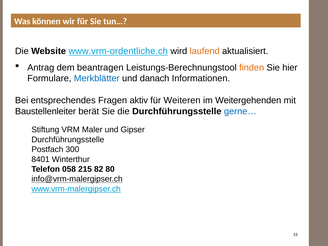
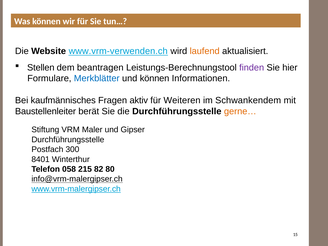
www.vrm-ordentliche.ch: www.vrm-ordentliche.ch -> www.vrm-verwenden.ch (118, 51)
Antrag: Antrag -> Stellen (41, 68)
finden colour: orange -> purple (252, 68)
und danach: danach -> können (155, 78)
entsprechendes: entsprechendes -> kaufmännisches (63, 100)
Weitergehenden: Weitergehenden -> Schwankendem (248, 100)
gerne… colour: blue -> orange (240, 111)
